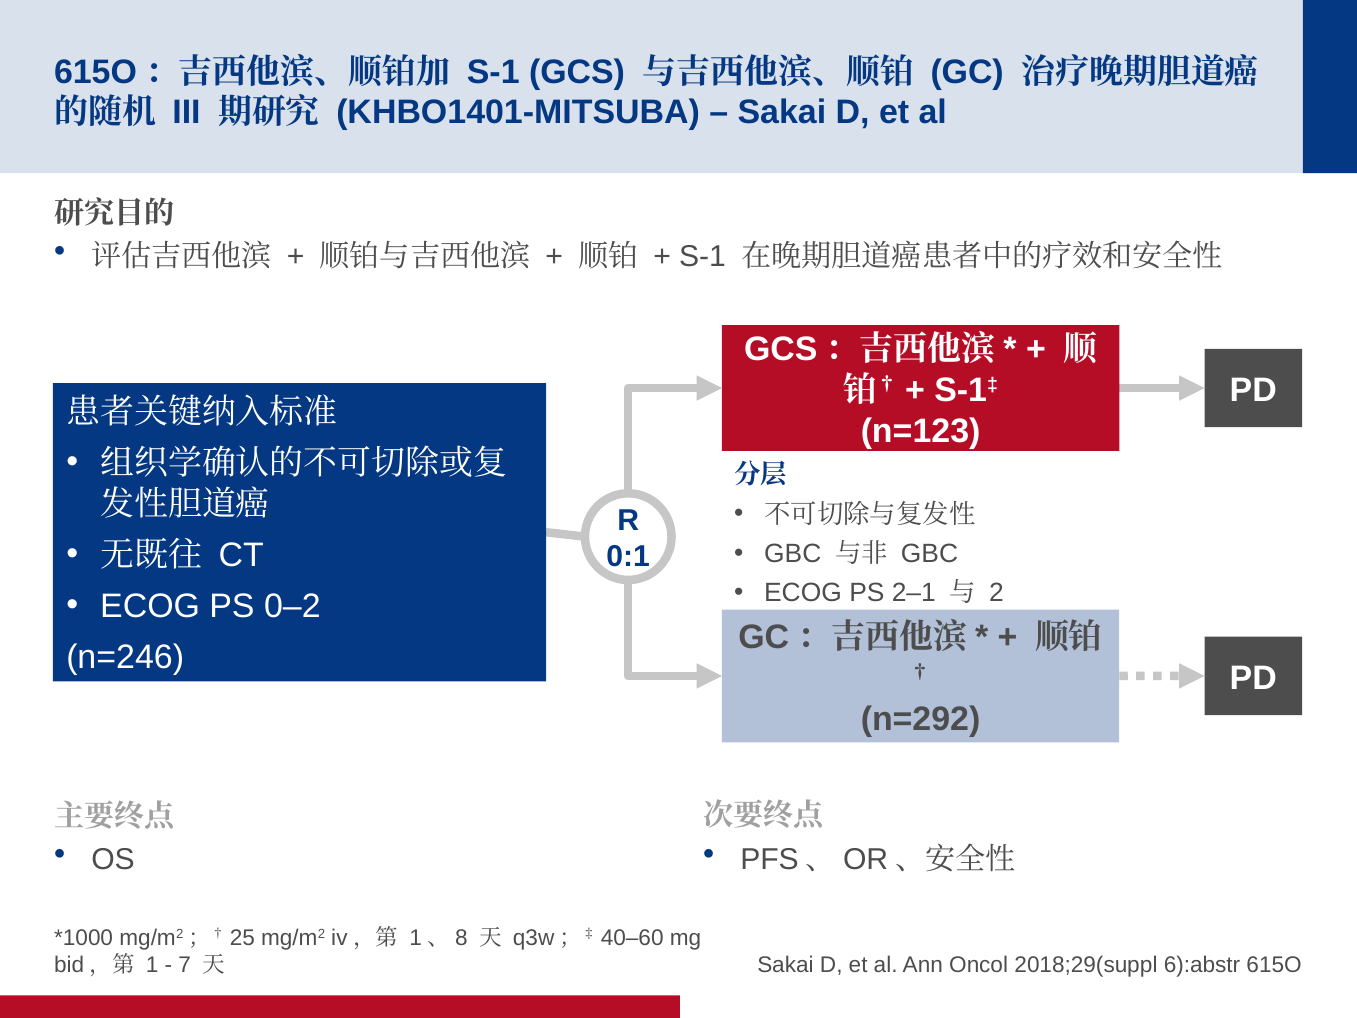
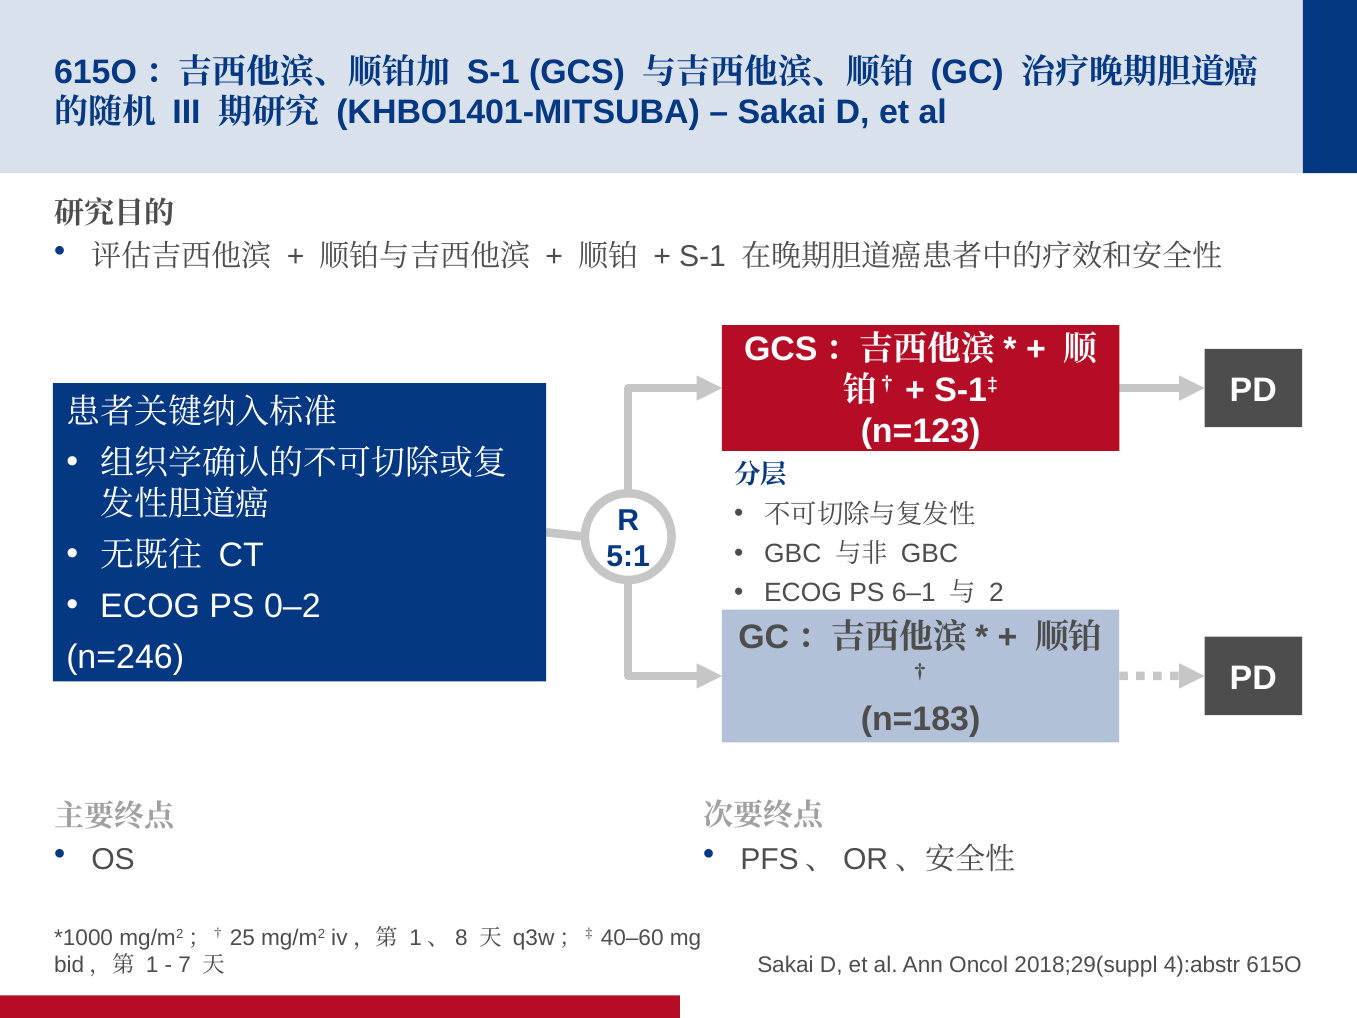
0:1: 0:1 -> 5:1 (628, 557)
2–1: 2–1 -> 6–1 (914, 593)
n=292: n=292 -> n=183 (921, 719)
6):abstr: 6):abstr -> 4):abstr (1202, 965)
